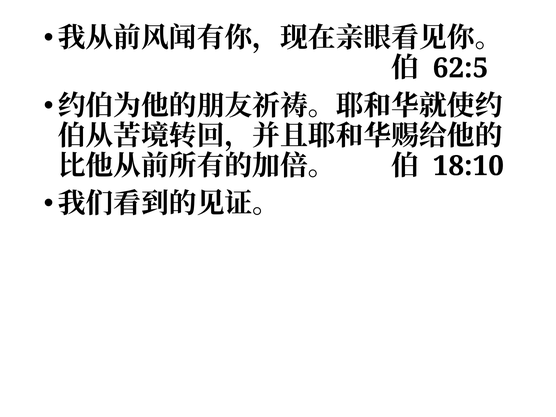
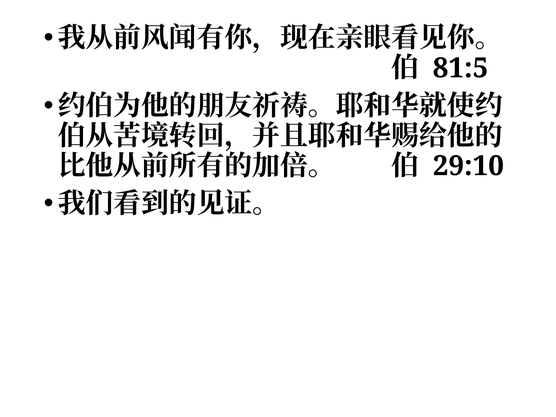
62:5: 62:5 -> 81:5 (460, 68)
18:10: 18:10 -> 29:10 (468, 166)
